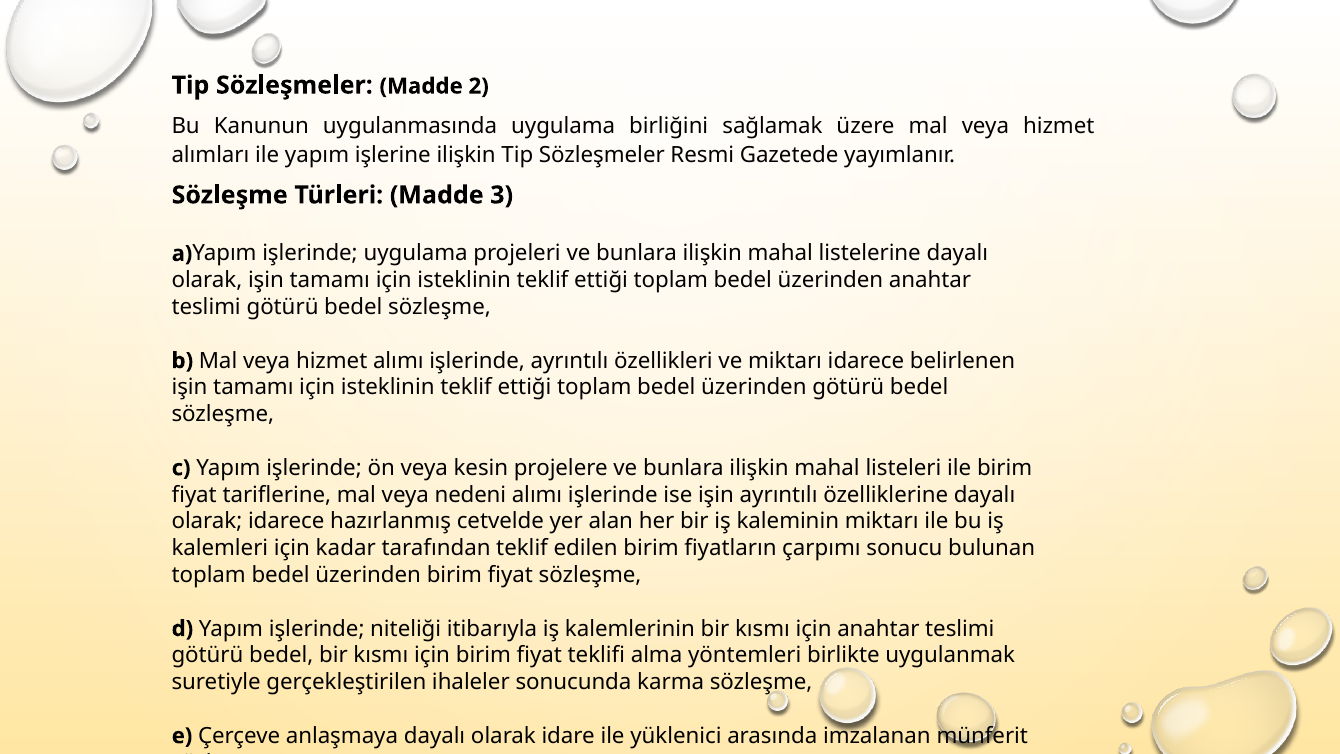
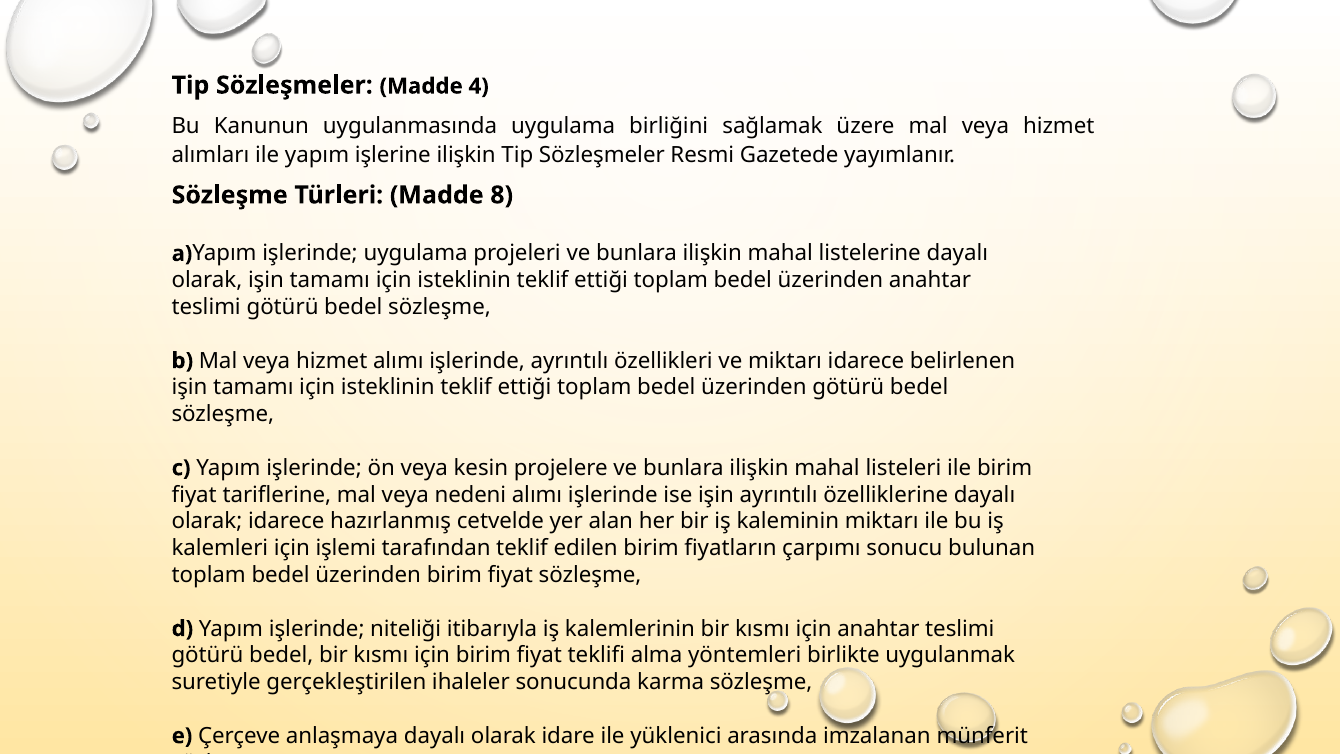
2: 2 -> 4 (479, 86)
3: 3 -> 8 (502, 195)
kadar: kadar -> işlemi (346, 548)
